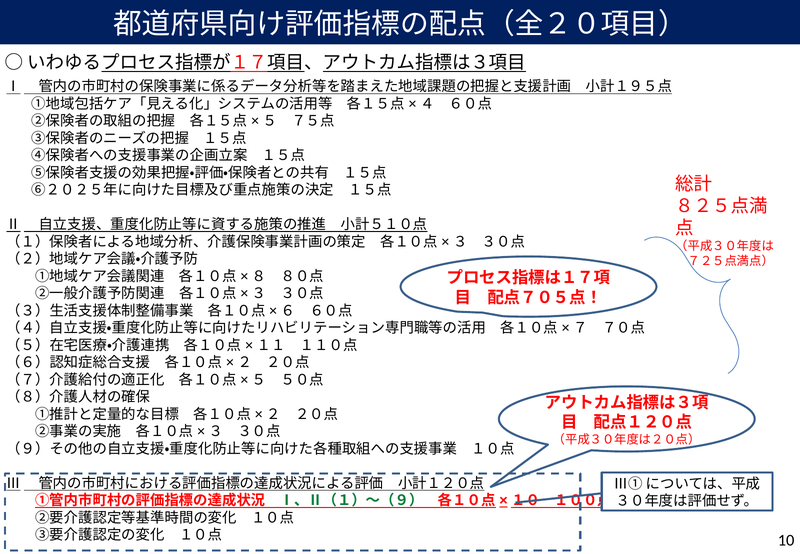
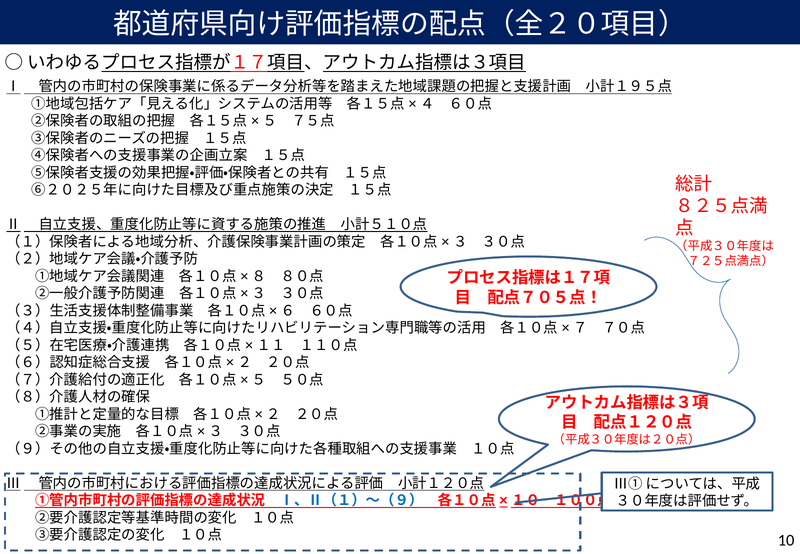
Ⅰ、Ⅱ（１）～（９） colour: green -> blue (352, 500)
